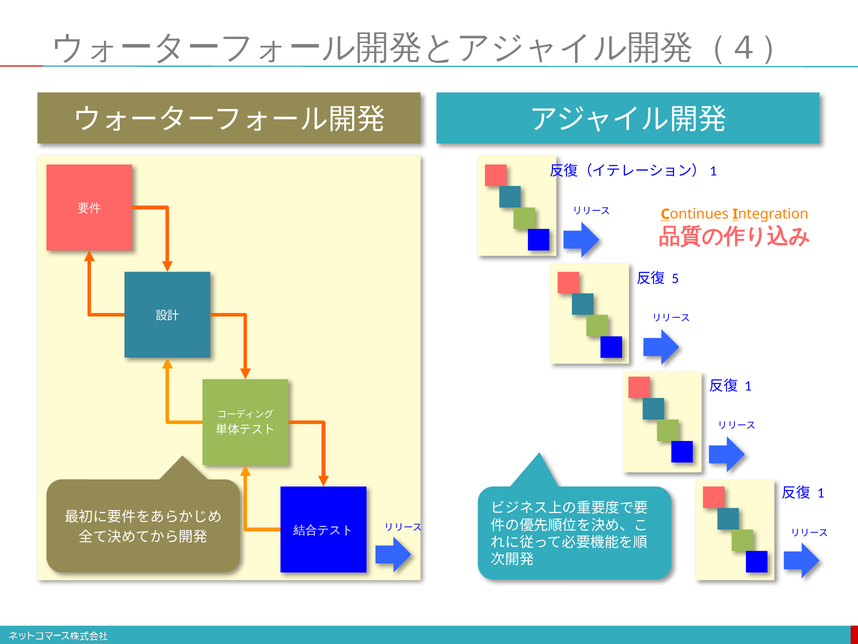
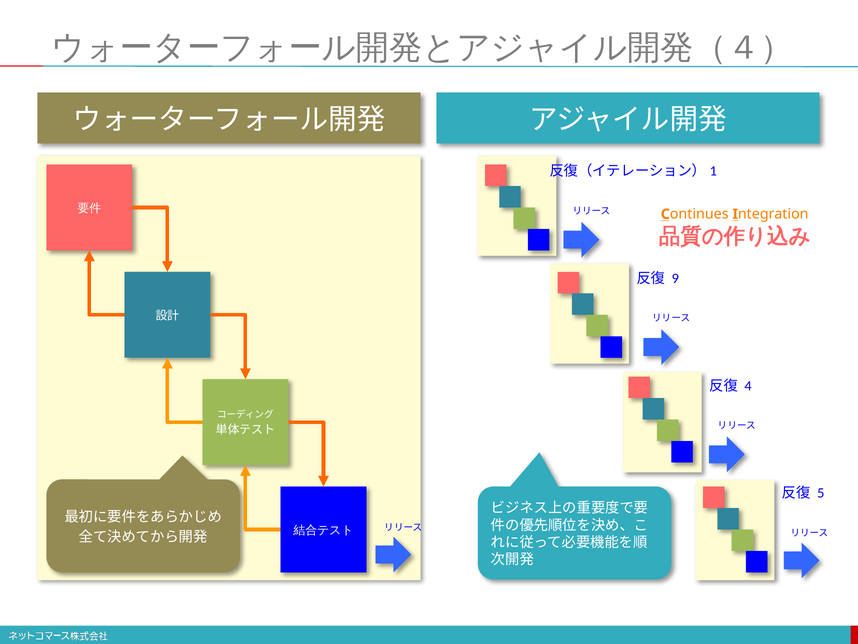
5: 5 -> 9 (675, 278)
1: 1 -> 4 (748, 386)
1: 1 -> 5 (821, 493)
